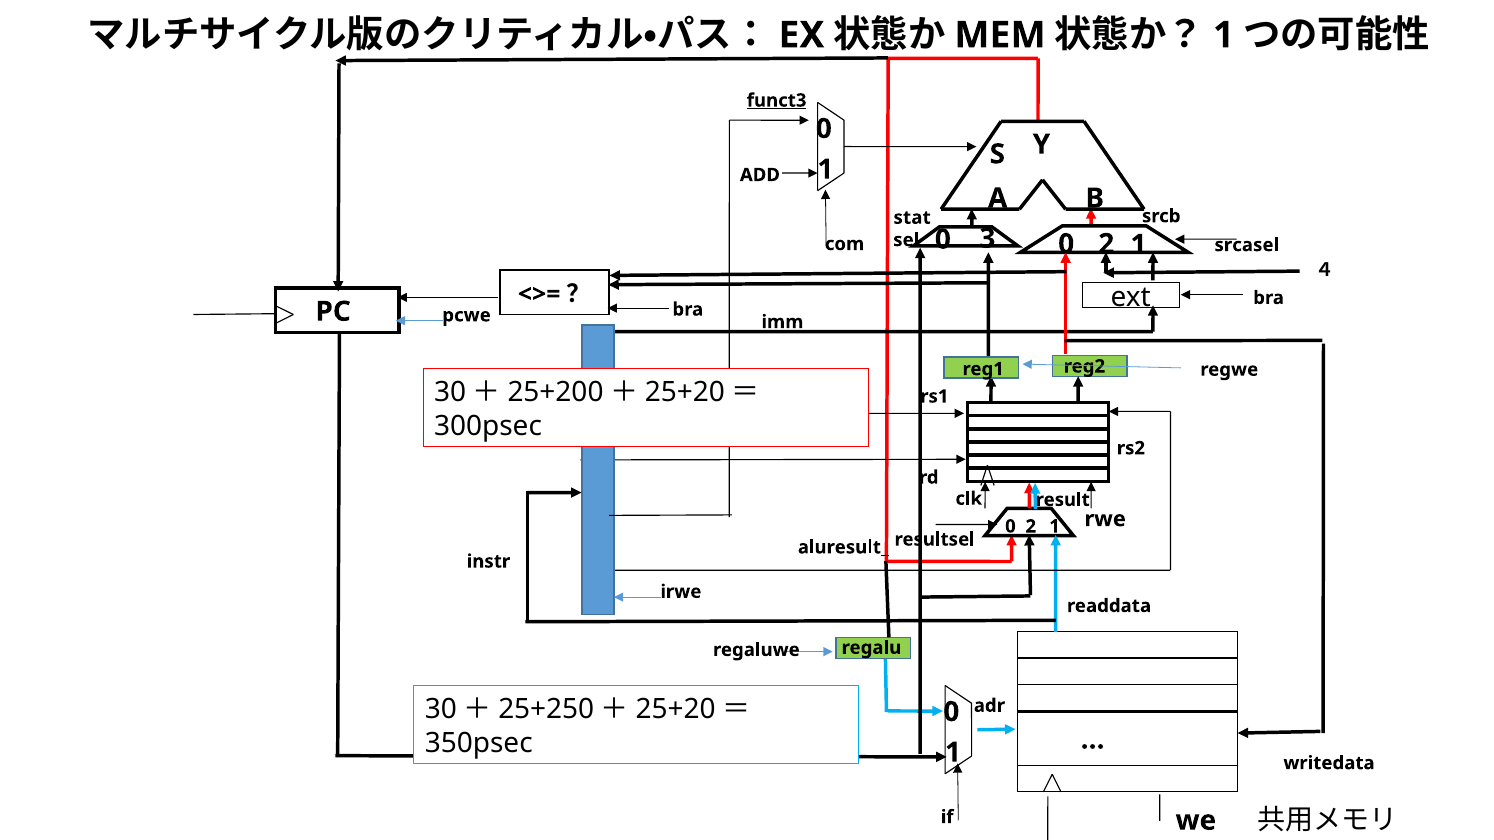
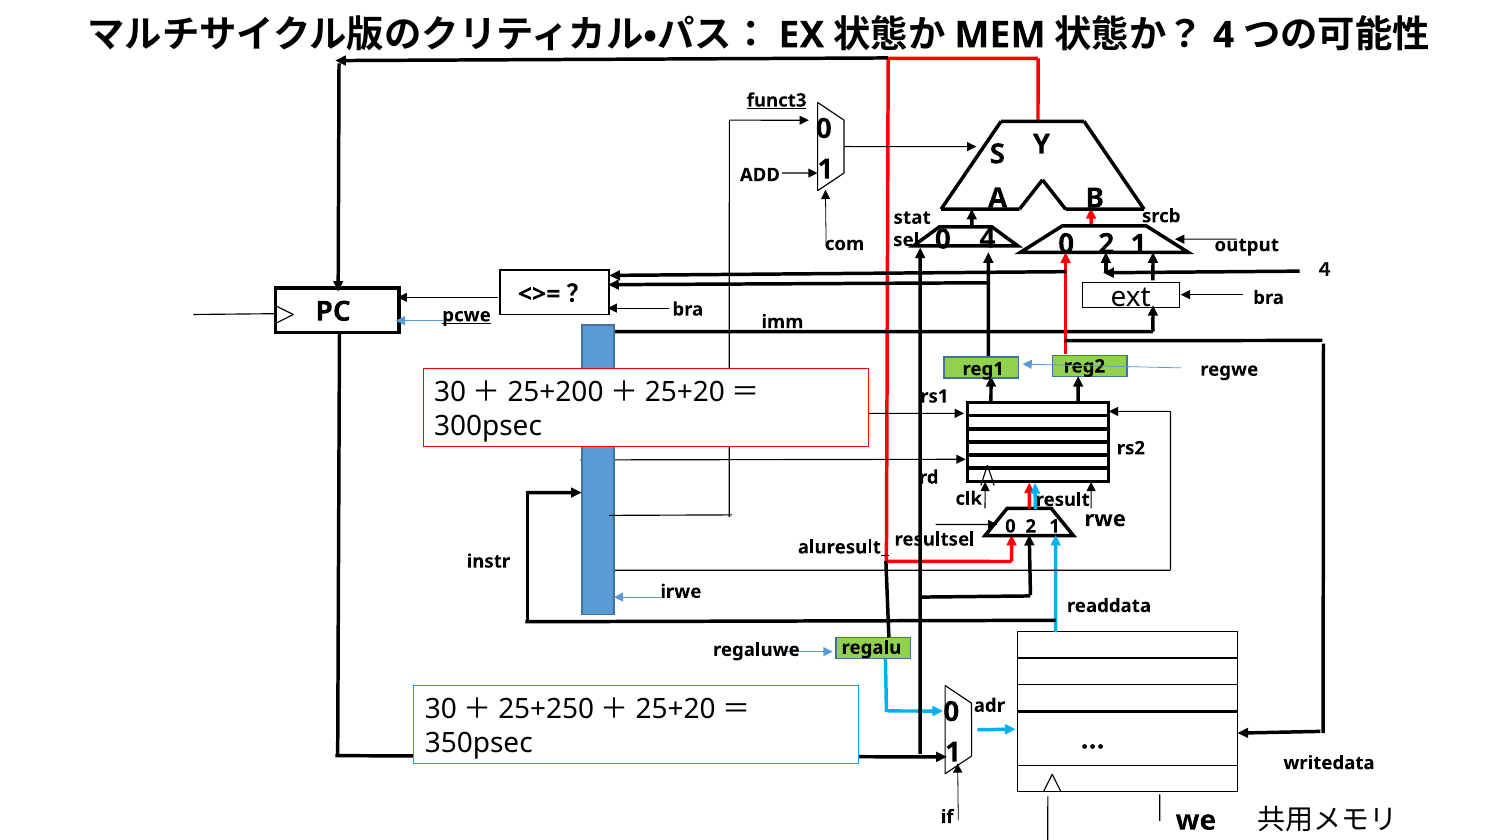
1: 1 -> 4 (1224, 35)
0 3: 3 -> 4 (988, 239)
srcasel: srcasel -> output (1247, 245)
pcwe underline: none -> present (467, 315)
